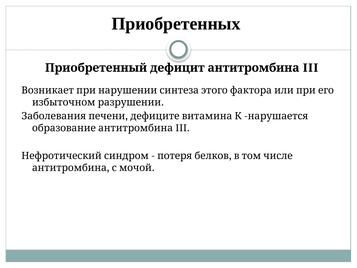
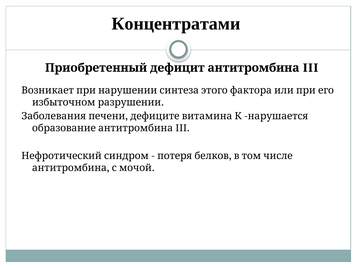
Приобретенных: Приобретенных -> Концентратами (176, 24)
